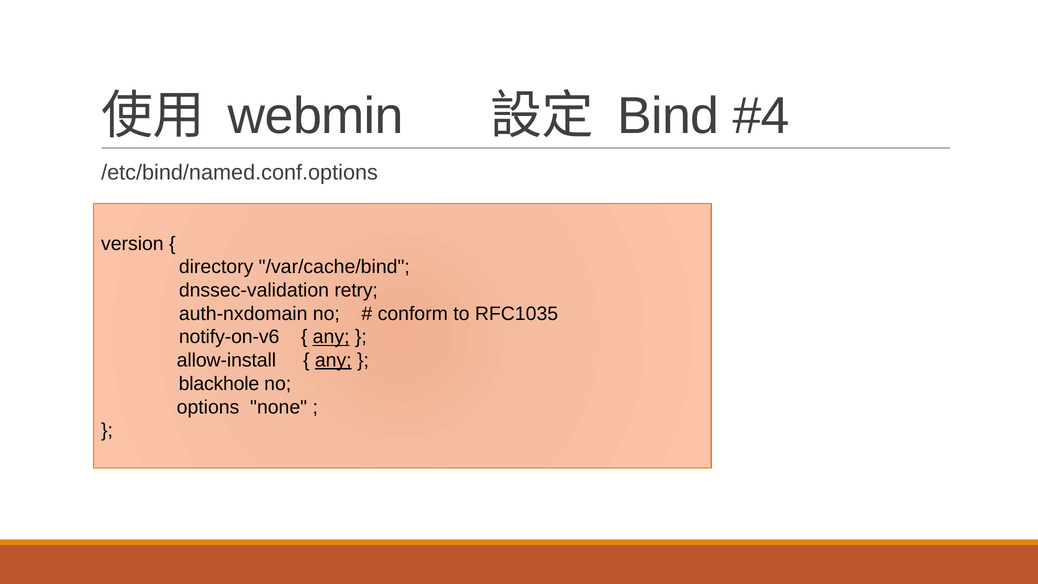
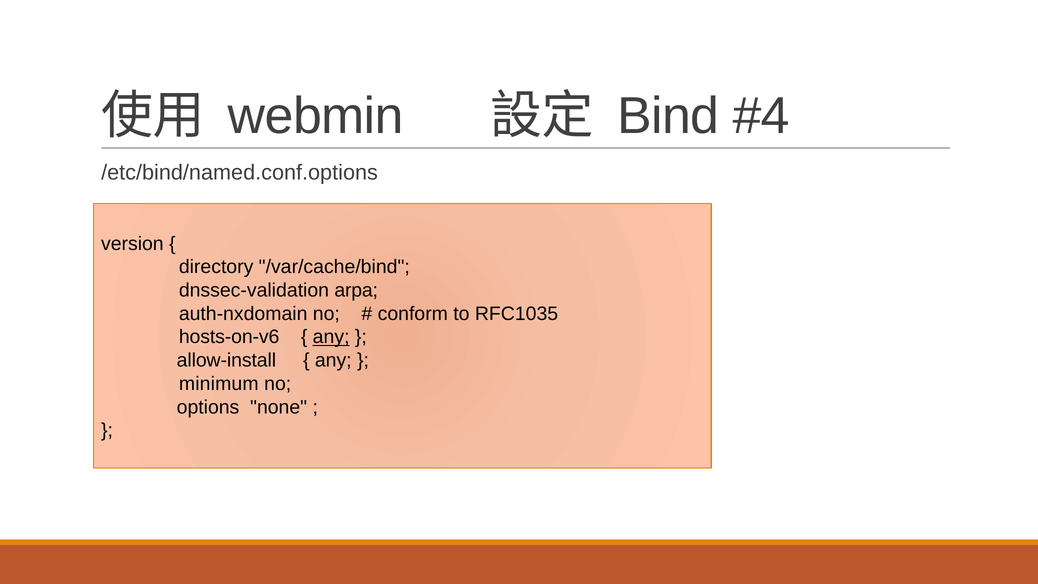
retry: retry -> arpa (356, 290)
notify-on-v6: notify-on-v6 -> hosts-on-v6 (229, 337)
any underline: present -> none (333, 360)
blackhole: blackhole -> minimum (219, 384)
